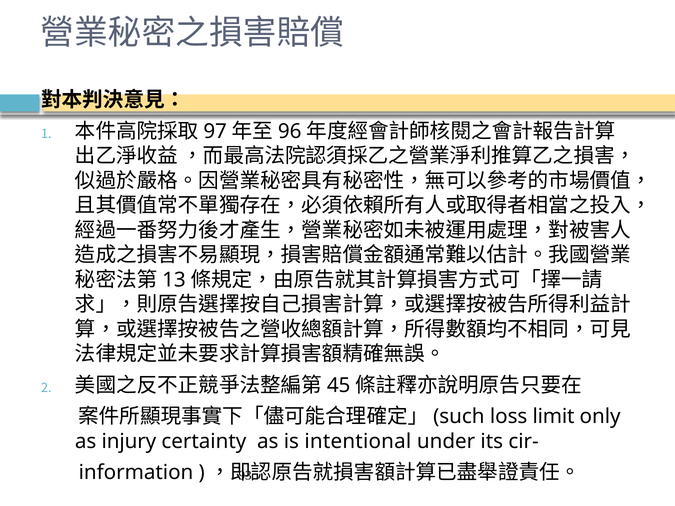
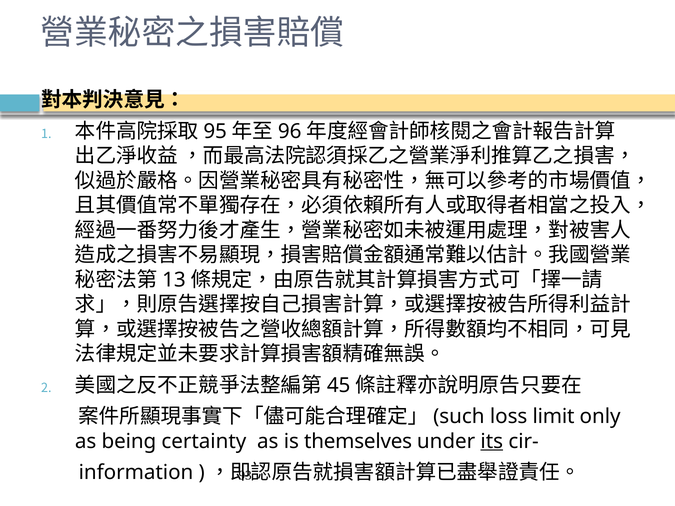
97: 97 -> 95 (215, 131)
injury: injury -> being (129, 441)
intentional: intentional -> themselves (358, 441)
its underline: none -> present (492, 441)
